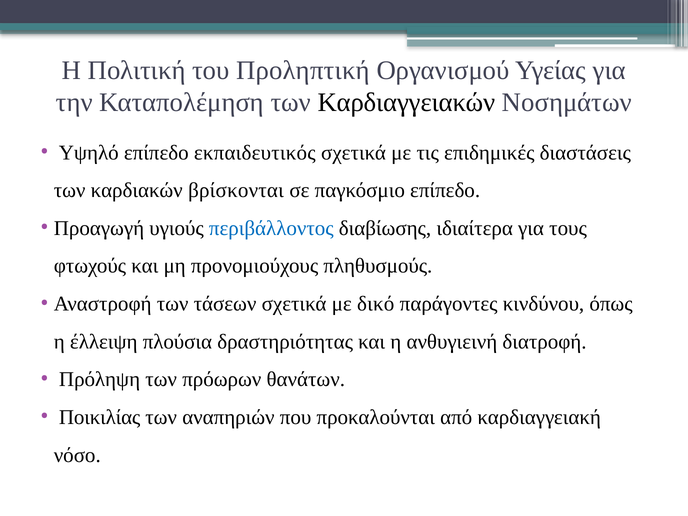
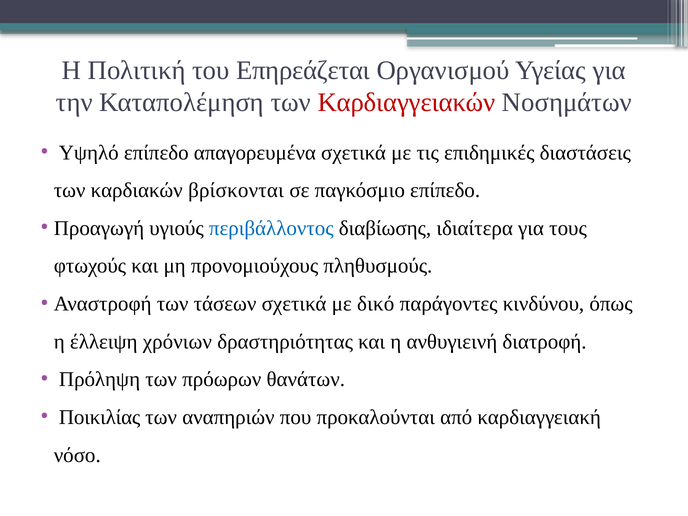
Προληπτική: Προληπτική -> Επηρεάζεται (303, 70)
Καρδιαγγειακών colour: black -> red (407, 102)
εκπαιδευτικός: εκπαιδευτικός -> απαγορευμένα (255, 153)
πλούσια: πλούσια -> χρόνιων (177, 342)
